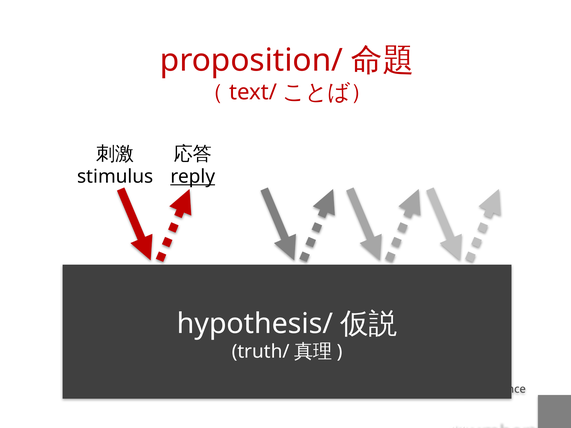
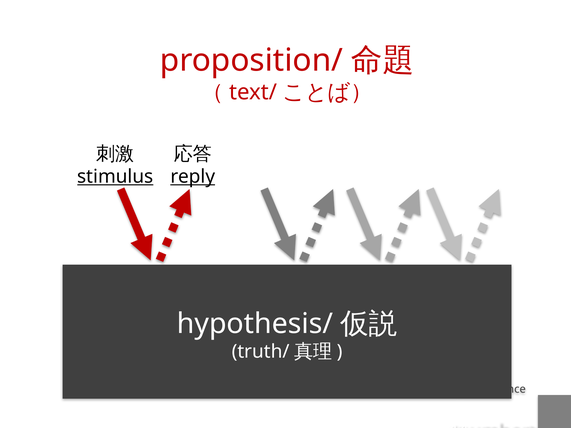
stimulus underline: none -> present (115, 177)
